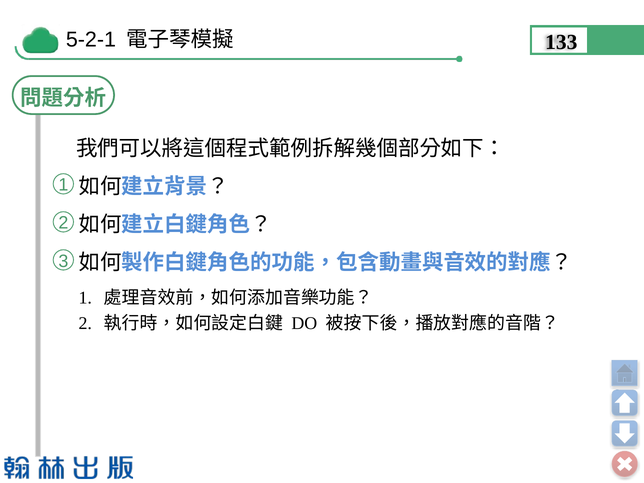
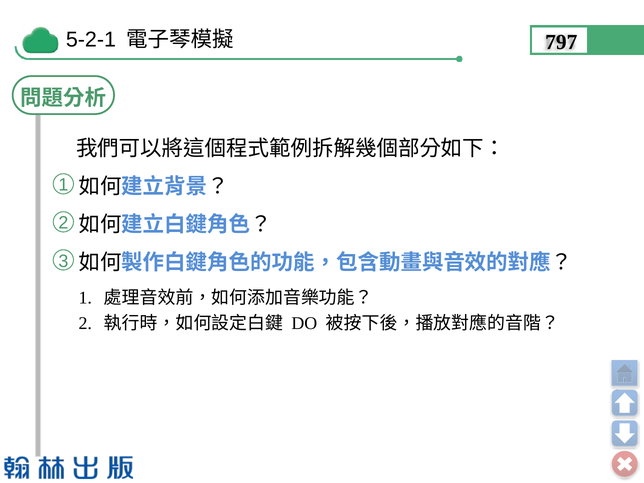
133: 133 -> 797 (561, 42)
